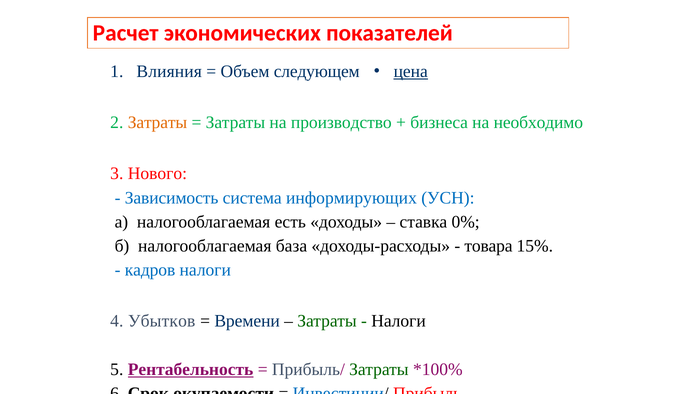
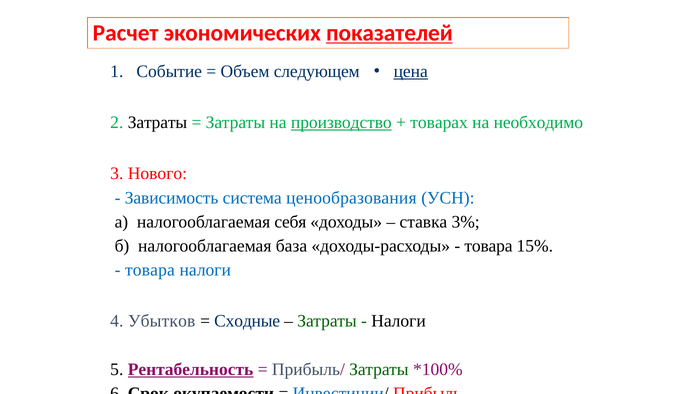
показателей underline: none -> present (389, 33)
Влияния: Влияния -> Событие (169, 72)
Затраты colour: orange -> black (157, 123)
производство underline: none -> present (341, 123)
бизнеса: бизнеса -> товарах (439, 123)
информирующих: информирующих -> ценообразования (351, 198)
есть: есть -> себя (290, 222)
0%: 0% -> 3% (466, 222)
кадров: кадров -> товара (150, 270)
Времени: Времени -> Сходные (247, 321)
